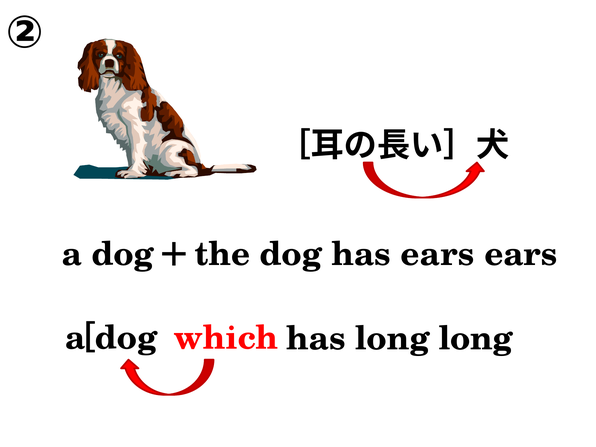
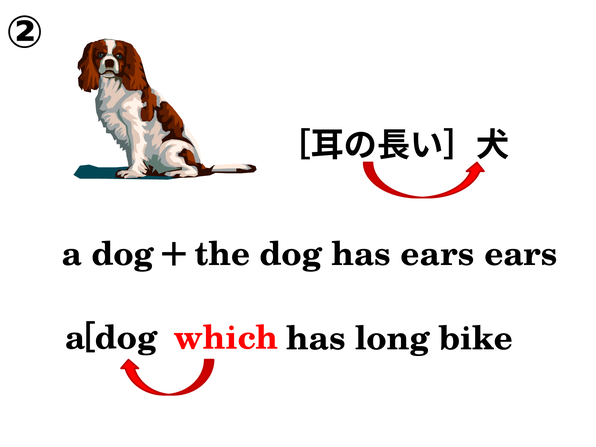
long long: long -> bike (476, 339)
